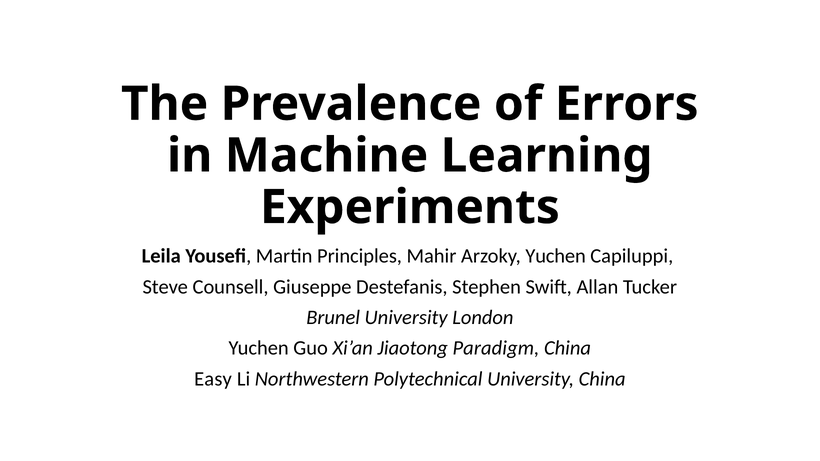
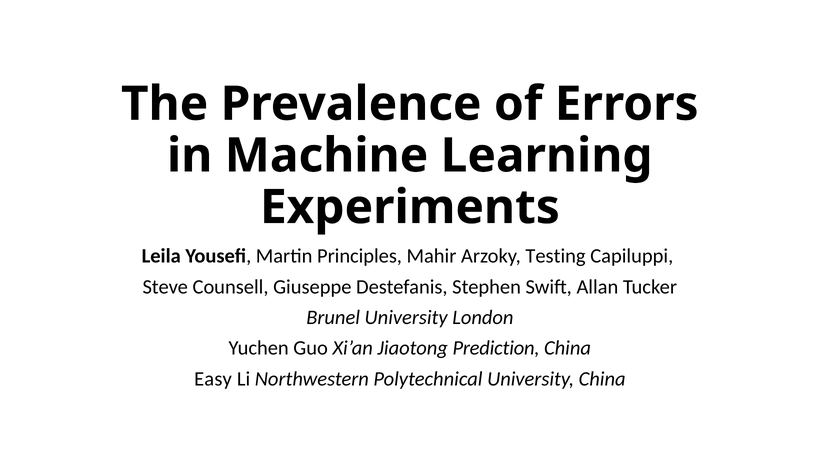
Arzoky Yuchen: Yuchen -> Testing (556, 256)
Paradigm: Paradigm -> Prediction (496, 348)
